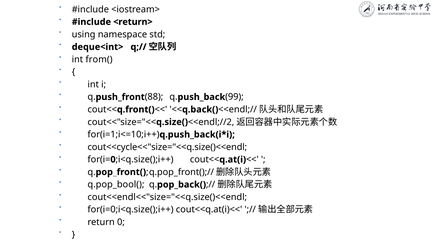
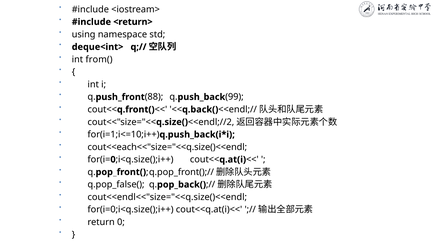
cout<<cycle<<"size="<<q.size()<<endl: cout<<cycle<<"size="<<q.size()<<endl -> cout<<each<<"size="<<q.size()<<endl (167, 147)
q.pop_bool(: q.pop_bool( -> q.pop_false( (116, 184)
